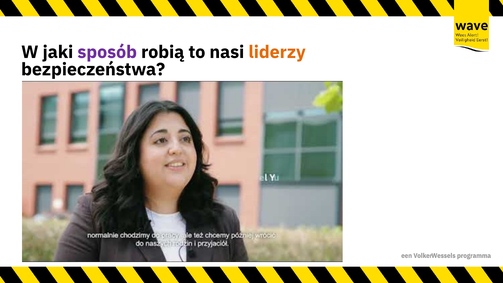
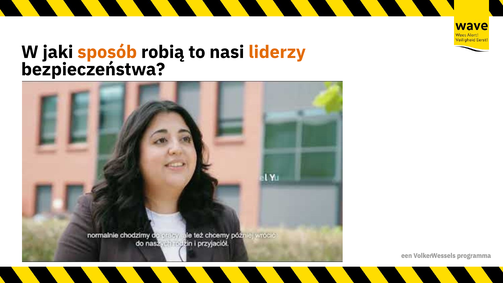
sposób colour: purple -> orange (107, 52)
